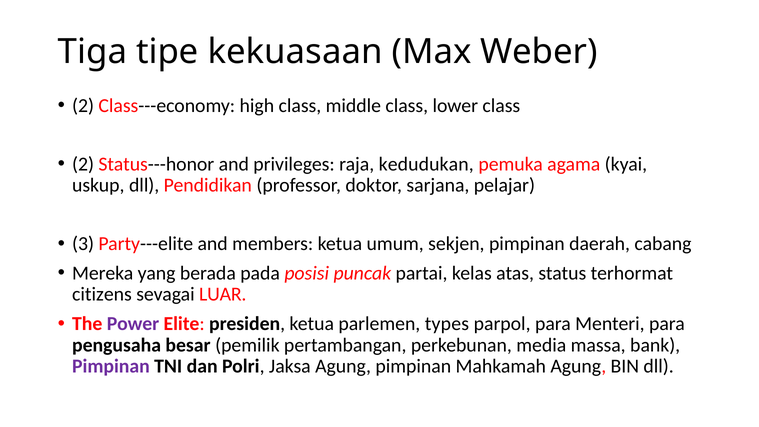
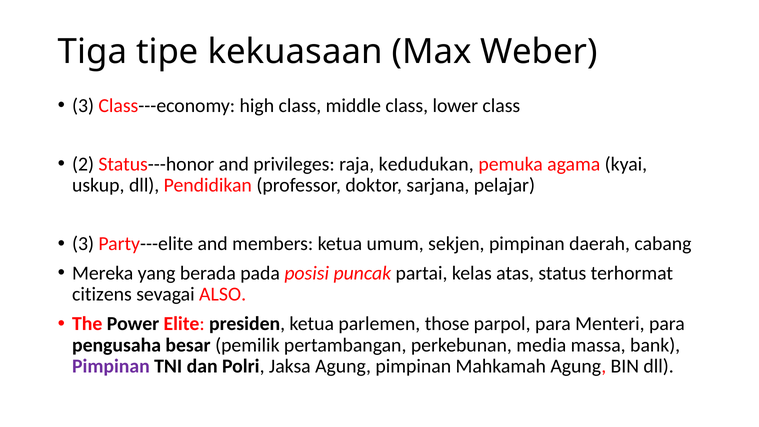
2: 2 -> 3 (83, 105)
LUAR: LUAR -> ALSO (223, 294)
Power colour: purple -> black (133, 324)
types: types -> those (447, 324)
